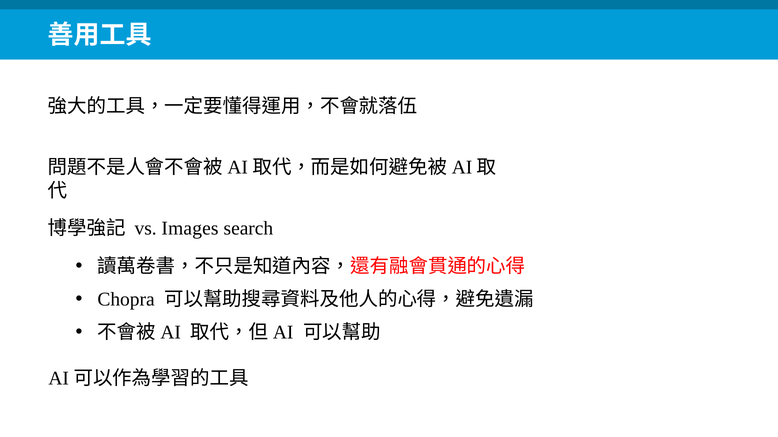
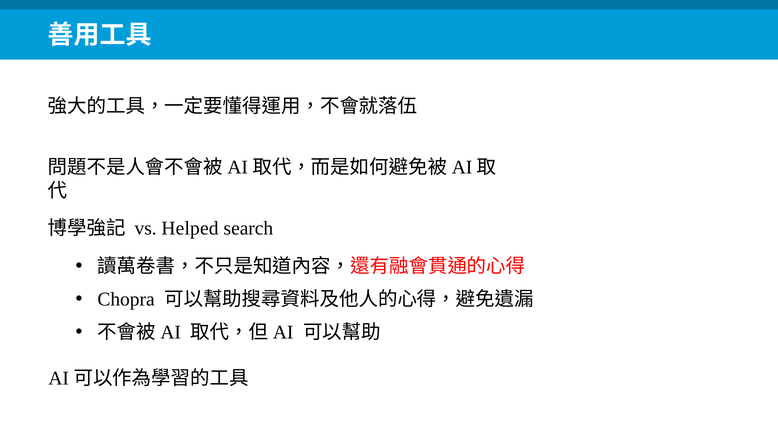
Images: Images -> Helped (190, 229)
